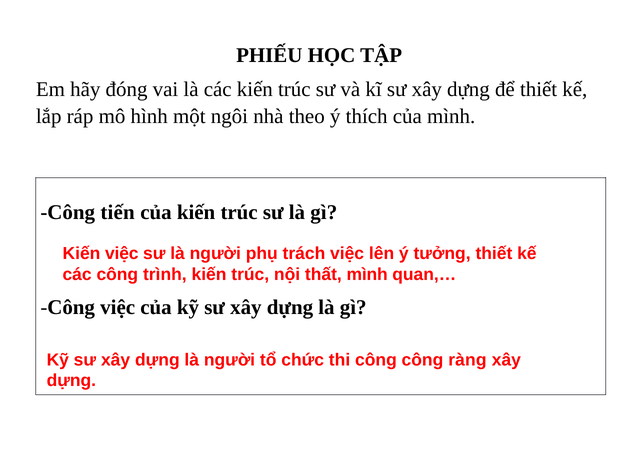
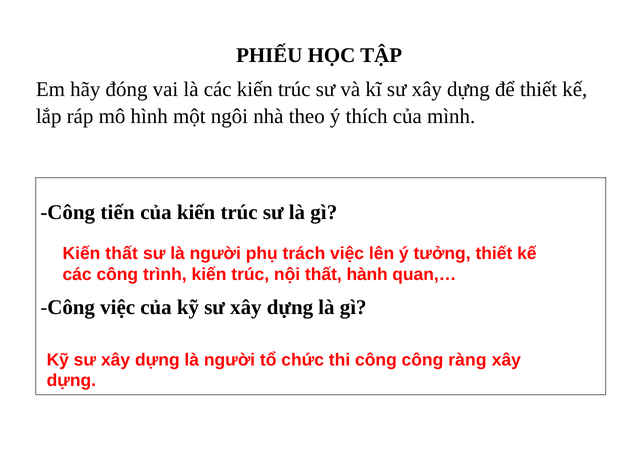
Kiến việc: việc -> thất (122, 253)
thất mình: mình -> hành (367, 274)
